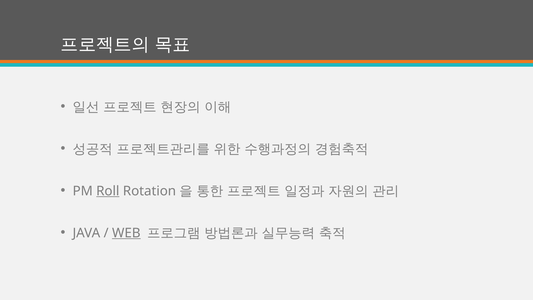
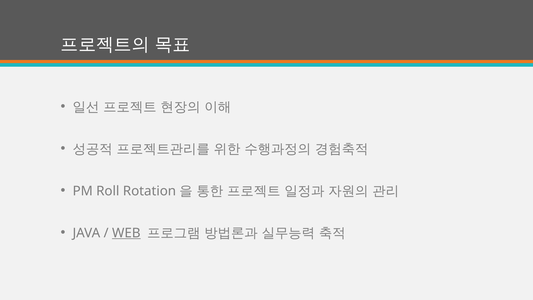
Roll underline: present -> none (108, 191)
